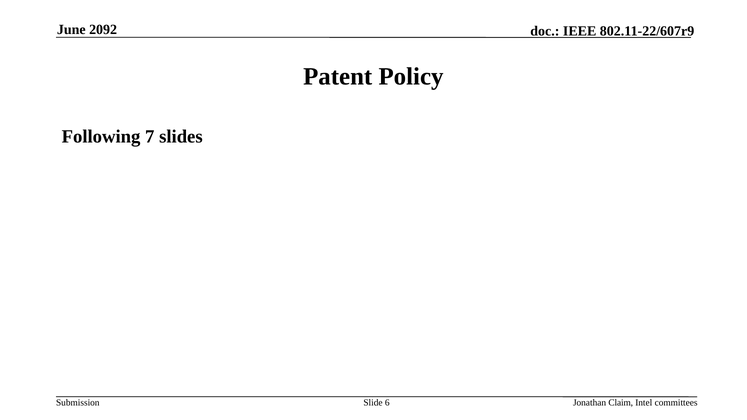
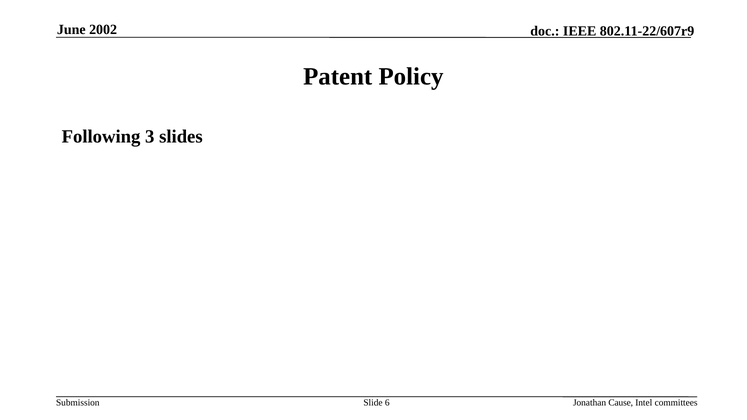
2092: 2092 -> 2002 (103, 30)
7: 7 -> 3 (150, 137)
Claim: Claim -> Cause (621, 403)
